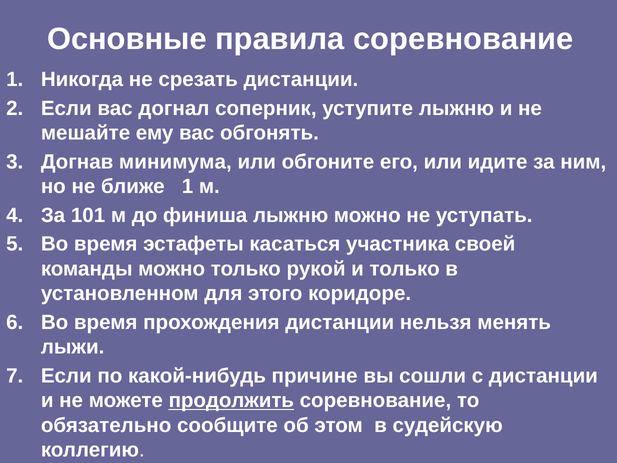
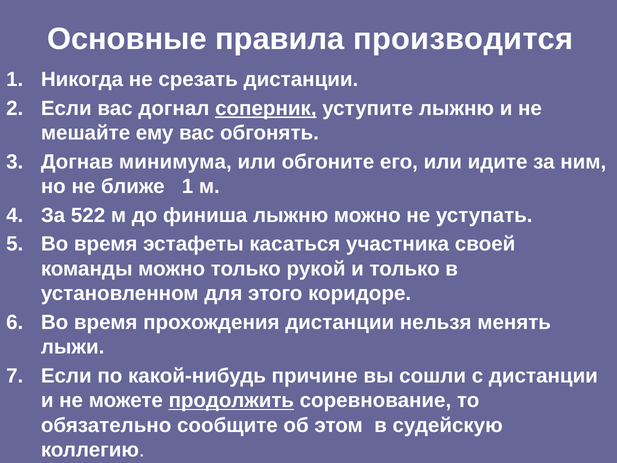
правила соревнование: соревнование -> производится (463, 39)
соперник underline: none -> present (266, 108)
101: 101 -> 522 (88, 215)
